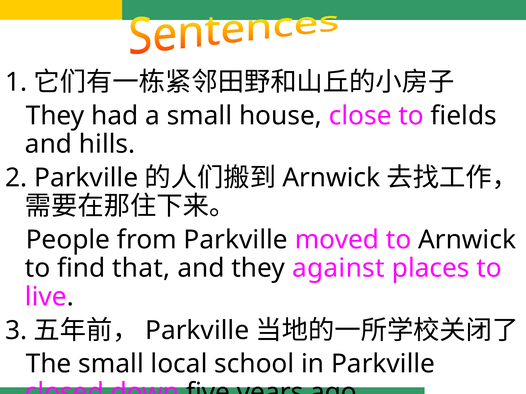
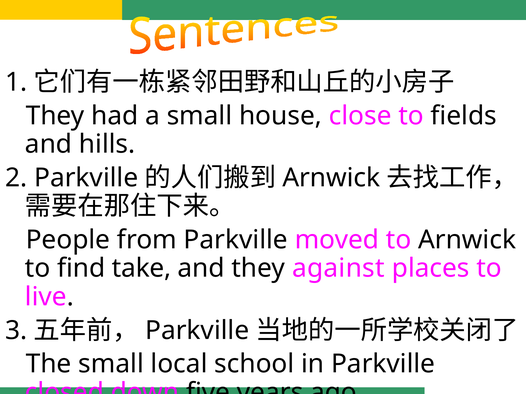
that: that -> take (142, 269)
